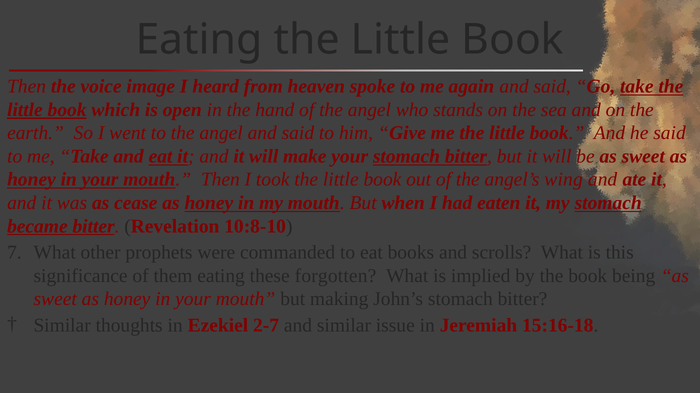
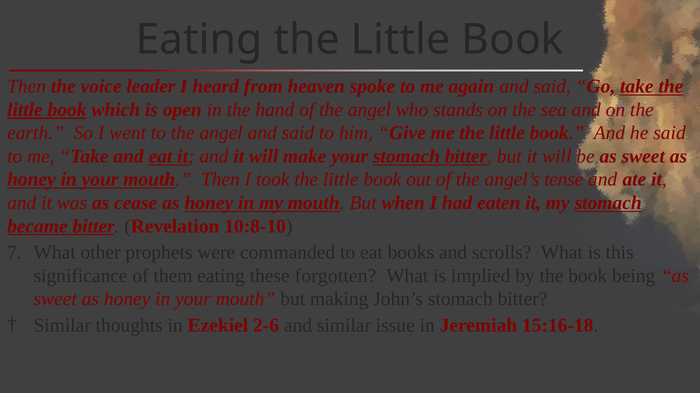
image: image -> leader (151, 87)
wing: wing -> tense (564, 180)
2-7: 2-7 -> 2-6 (266, 326)
